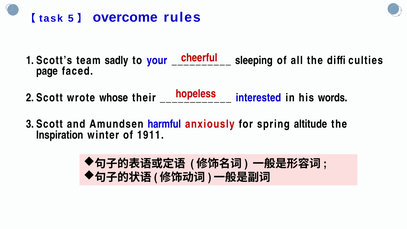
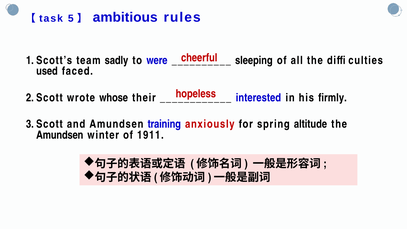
overcome: overcome -> ambitious (125, 17)
your: your -> were (157, 60)
page: page -> used (47, 71)
words: words -> firmly (333, 98)
harmful: harmful -> training (164, 124)
Inspiration: Inspiration -> Amundsen (60, 135)
